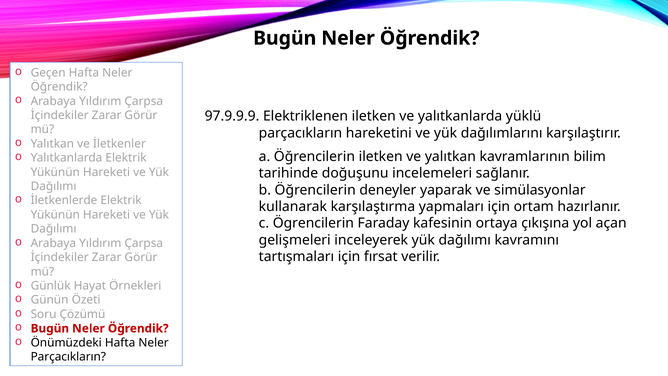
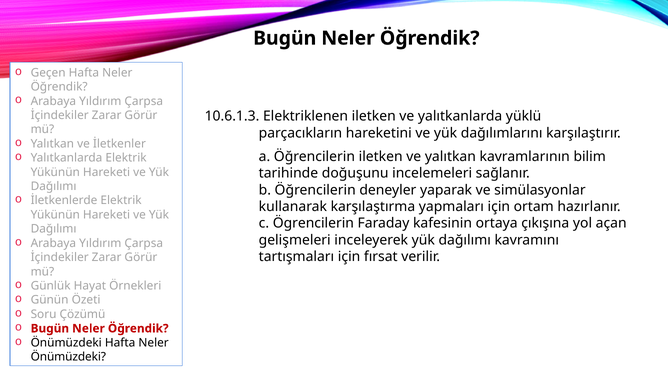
97.9.9.9: 97.9.9.9 -> 10.6.1.3 (232, 116)
Parçacıkların: Parçacıkların -> Önümüzdeki (68, 357)
